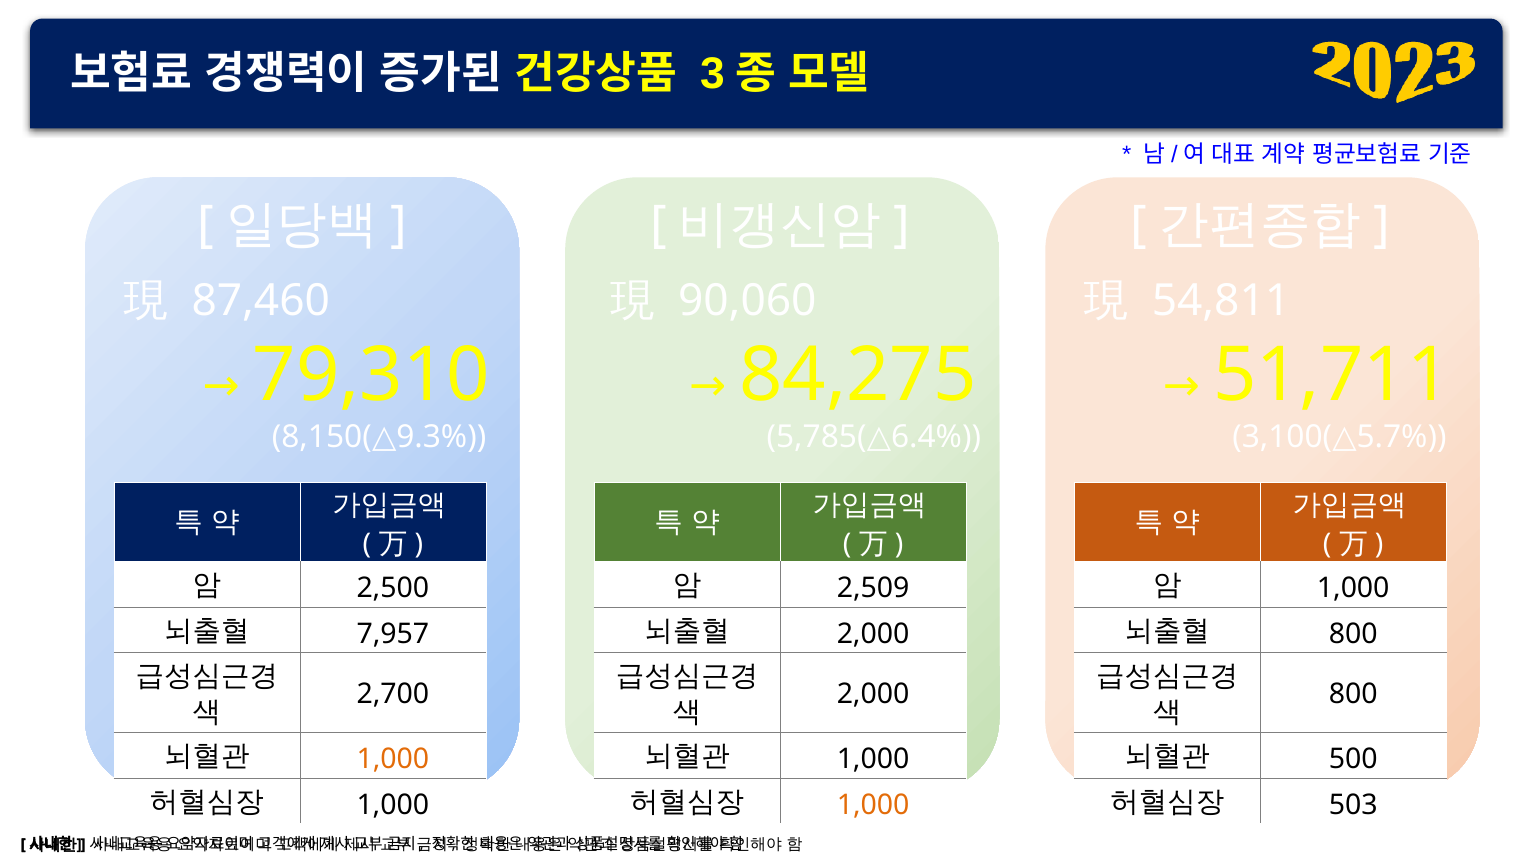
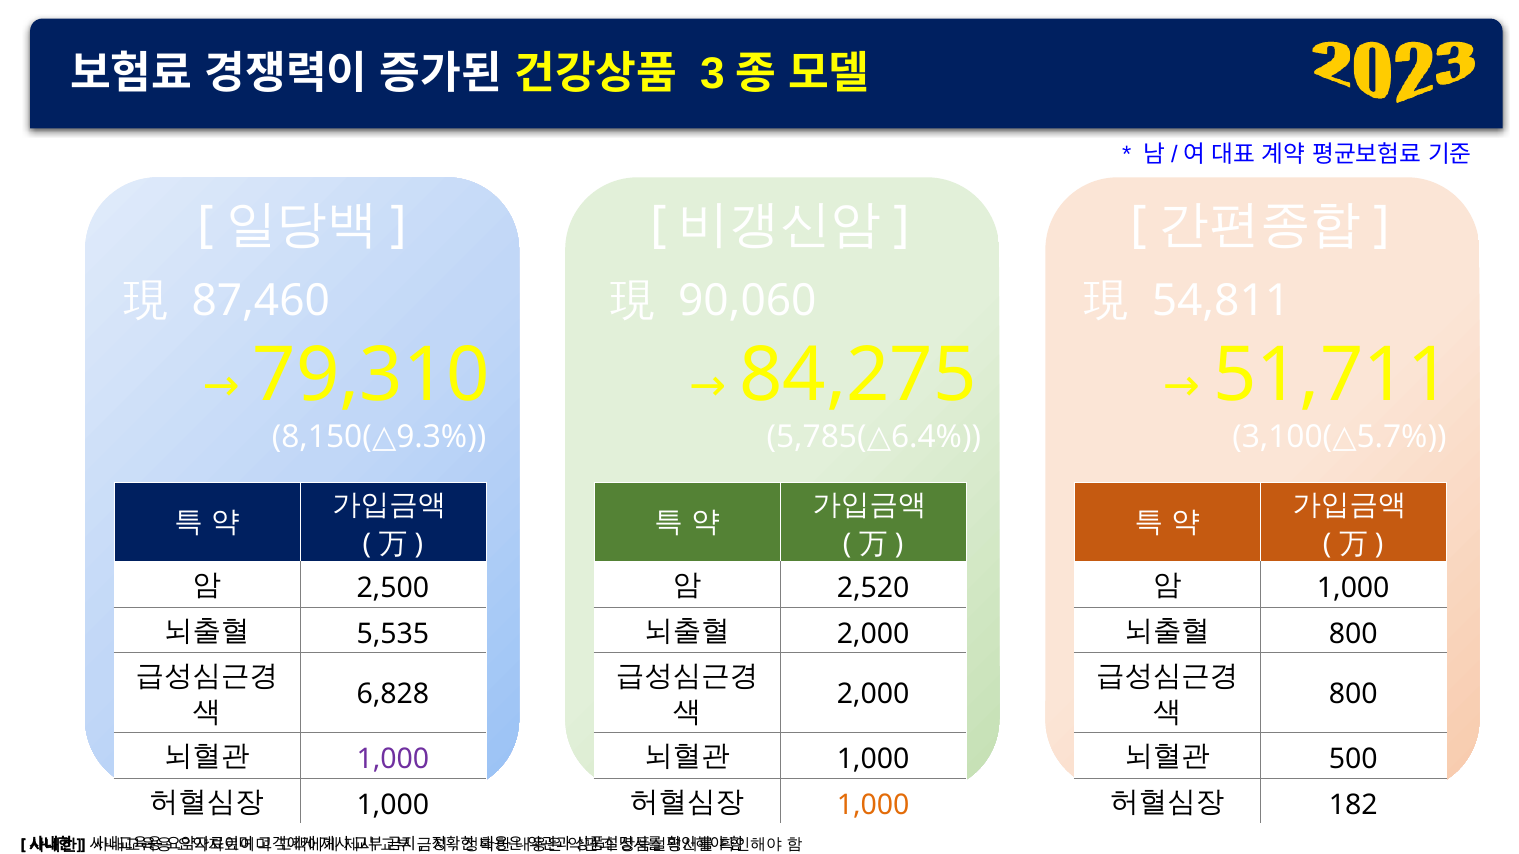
2,509: 2,509 -> 2,520 (873, 589)
7,957: 7,957 -> 5,535 (393, 634)
2,700: 2,700 -> 6,828 (393, 695)
1,000 colour: orange -> purple (393, 760)
503: 503 -> 182 (1353, 805)
